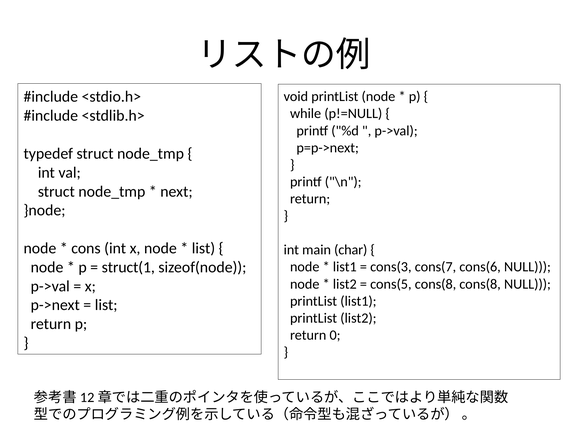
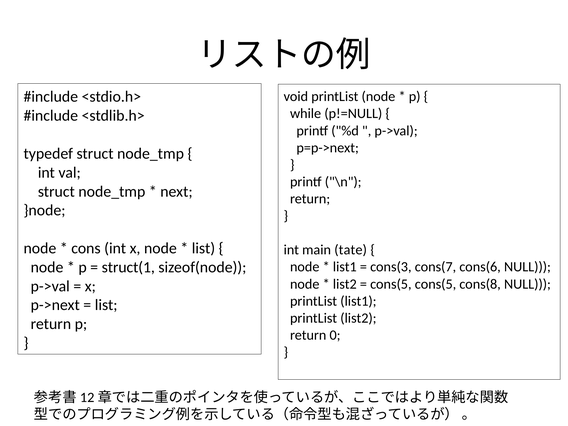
char: char -> tate (351, 250)
cons(5 cons(8: cons(8 -> cons(5 (436, 284)
